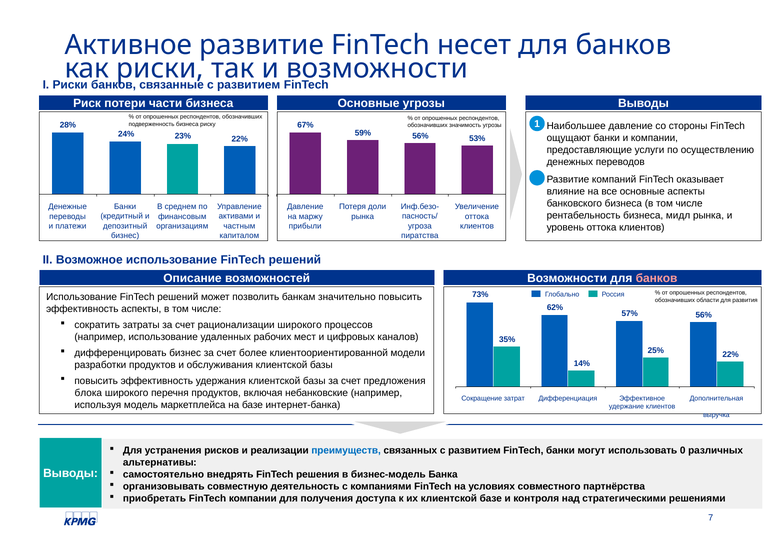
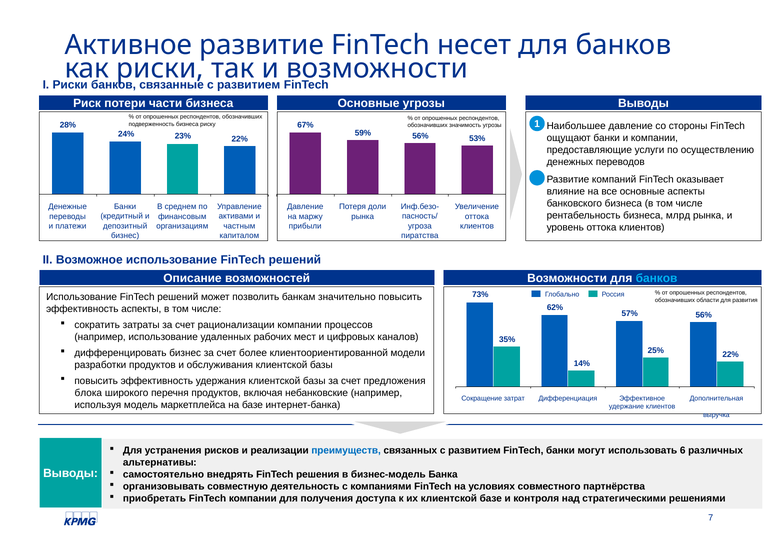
мидл: мидл -> млрд (678, 216)
банков colour: pink -> light blue (657, 278)
рационализации широкого: широкого -> компании (300, 325)
0: 0 -> 6 (683, 450)
